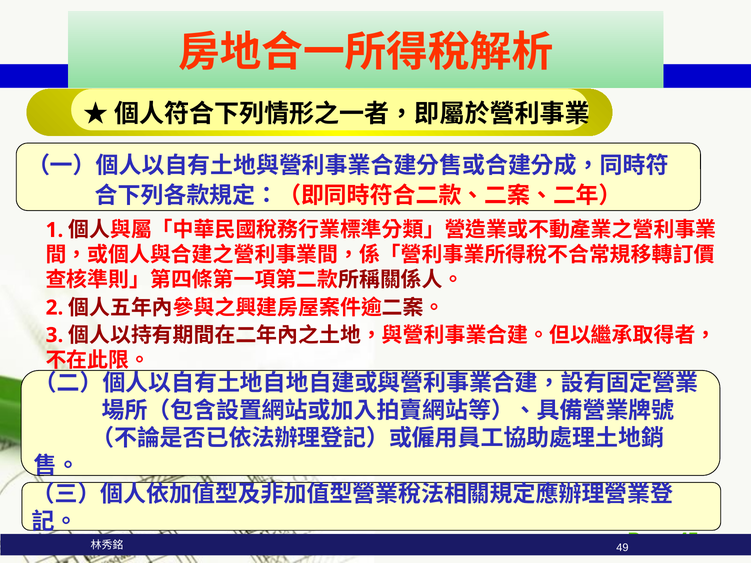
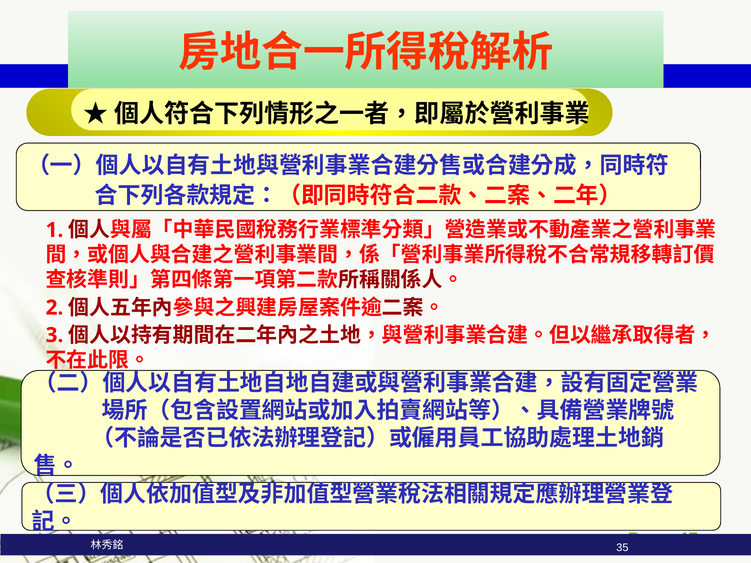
49: 49 -> 35 (622, 548)
